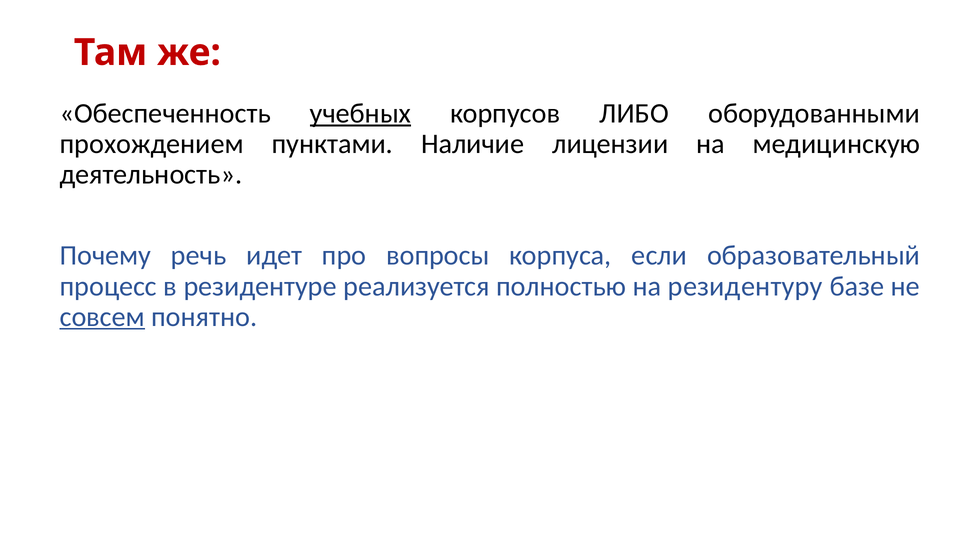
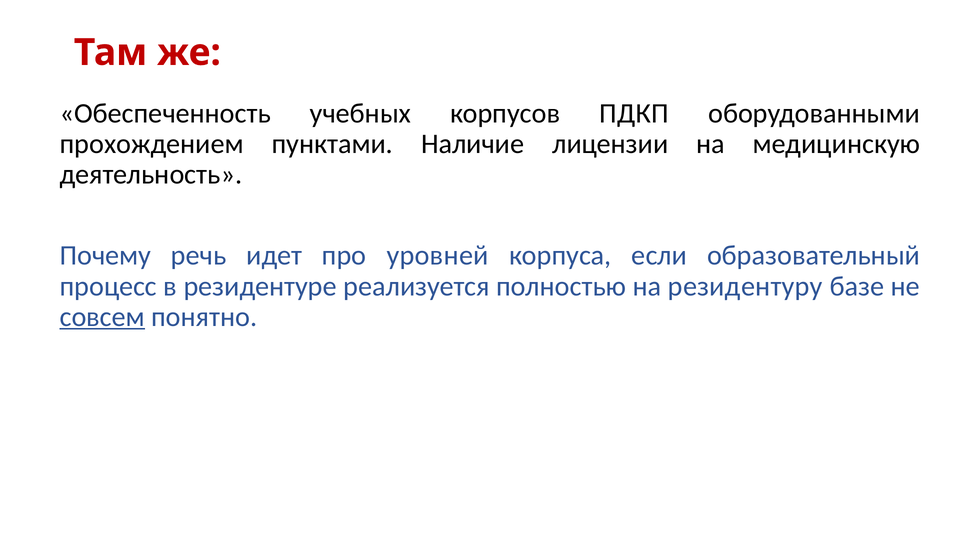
учебных underline: present -> none (360, 113)
ЛИБО: ЛИБО -> ПДКП (634, 113)
вопросы: вопросы -> уровней (438, 256)
